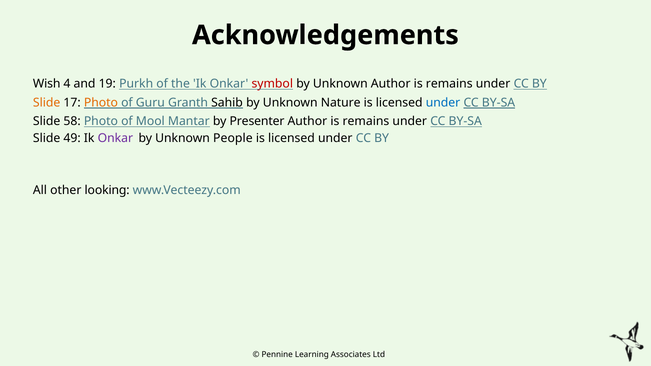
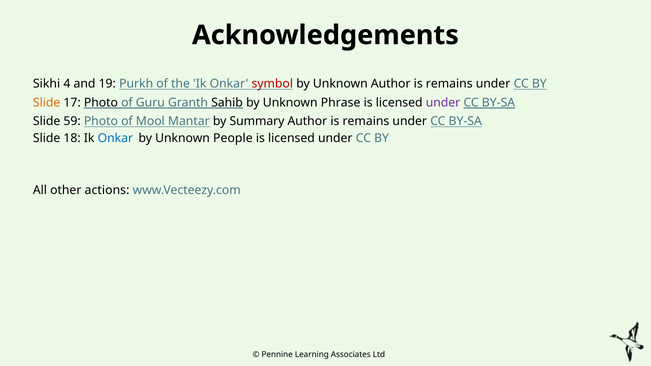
Wish: Wish -> Sikhi (47, 84)
Photo colour: orange -> black (101, 103)
Nature: Nature -> Phrase (341, 103)
under colour: blue -> purple (443, 103)
58: 58 -> 59 (72, 121)
Presenter: Presenter -> Summary (257, 121)
49: 49 -> 18 (72, 138)
Onkar colour: purple -> blue (115, 138)
looking: looking -> actions (107, 190)
